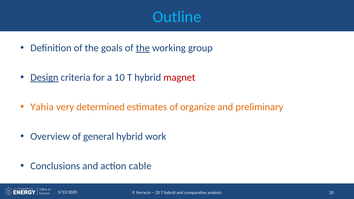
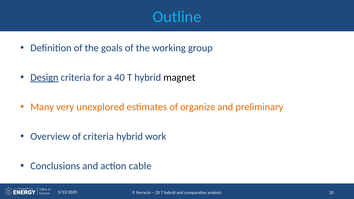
the underline: present -> none (143, 48)
10: 10 -> 40 (120, 77)
magnet colour: red -> black (179, 77)
Yahia: Yahia -> Many (42, 107)
determined: determined -> unexplored (100, 107)
of general: general -> criteria (98, 137)
